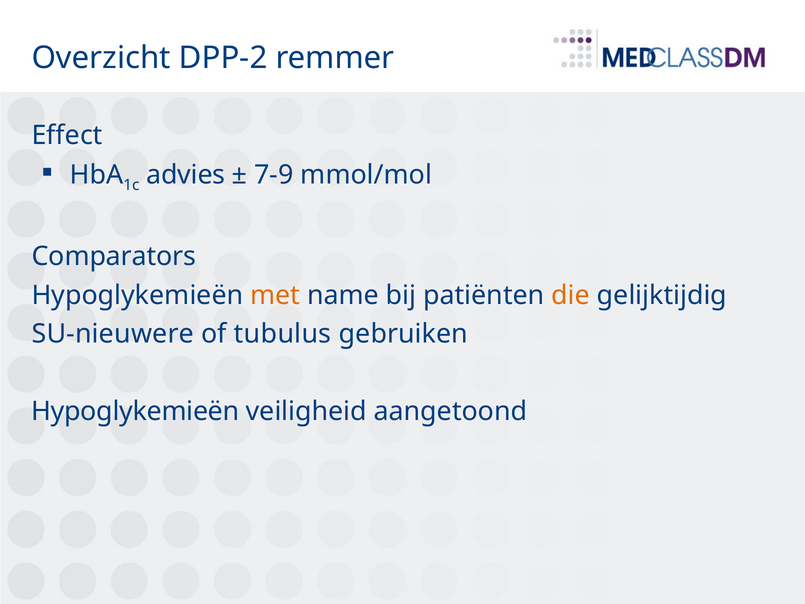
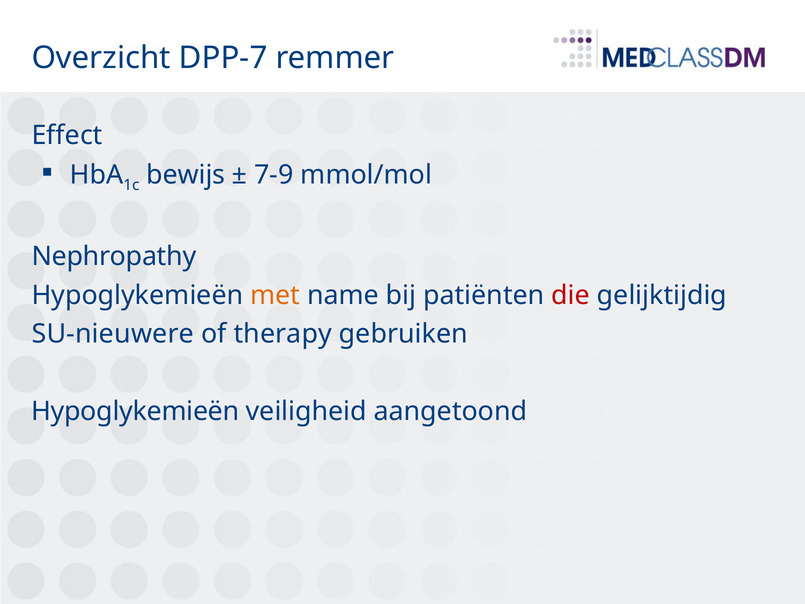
DPP-2: DPP-2 -> DPP-7 (223, 58)
advies: advies -> bewijs (186, 175)
Comparators: Comparators -> Nephropathy (114, 256)
die colour: orange -> red (571, 295)
tubulus: tubulus -> therapy (283, 334)
